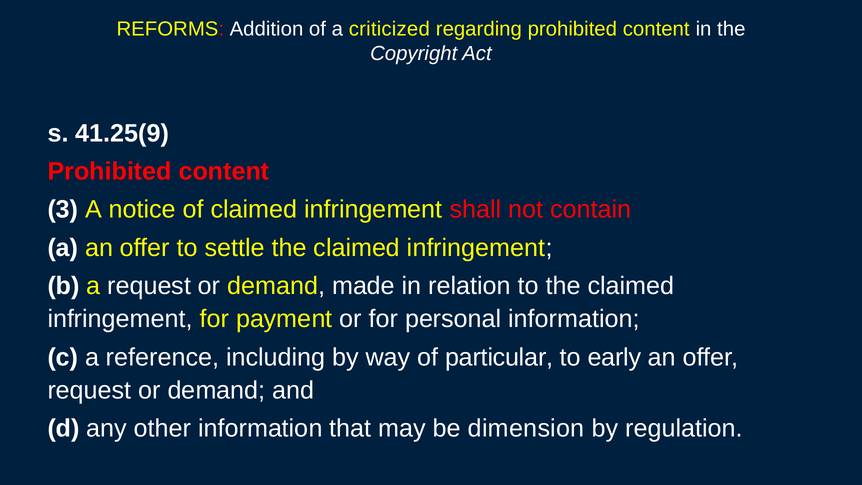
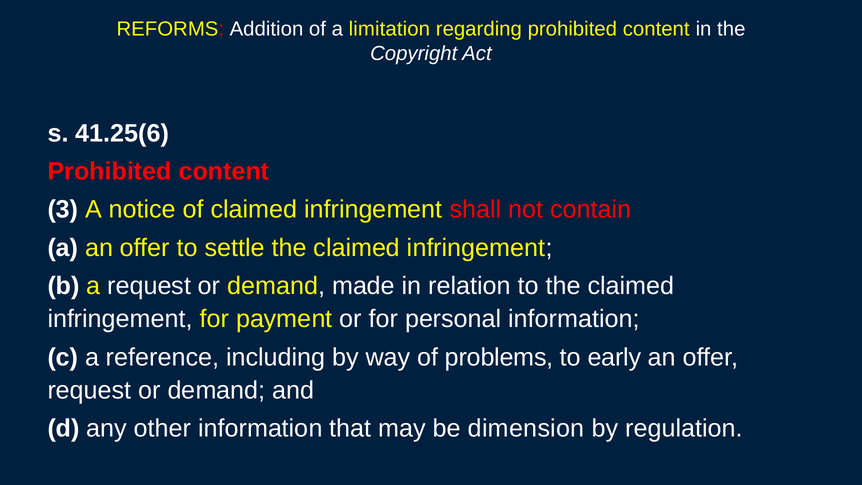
criticized: criticized -> limitation (389, 29)
41.25(9: 41.25(9 -> 41.25(6 (122, 133)
particular: particular -> problems (499, 357)
